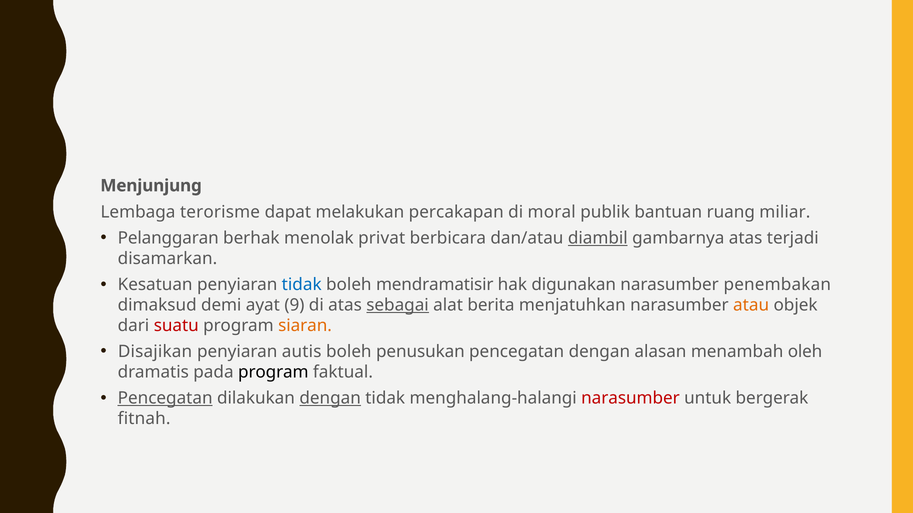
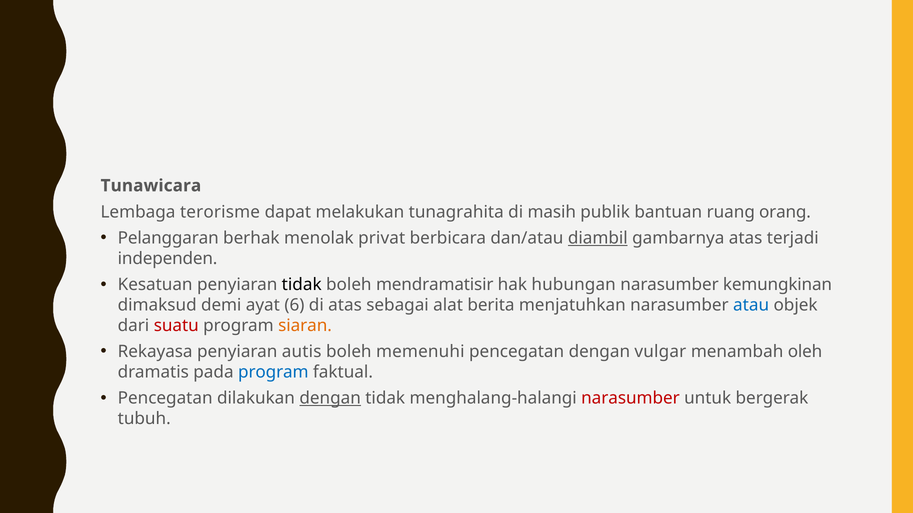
Menjunjung: Menjunjung -> Tunawicara (151, 186)
percakapan: percakapan -> tunagrahita (456, 212)
moral: moral -> masih (552, 212)
miliar: miliar -> orang (785, 212)
disamarkan: disamarkan -> independen (168, 259)
tidak colour: blue -> black (302, 285)
digunakan: digunakan -> hubungan (574, 285)
penembakan: penembakan -> kemungkinan (777, 285)
9: 9 -> 6 (294, 305)
sebagai underline: present -> none (398, 305)
atau colour: orange -> blue (751, 305)
Disajikan: Disajikan -> Rekayasa (155, 352)
penusukan: penusukan -> memenuhi (420, 352)
alasan: alasan -> vulgar (660, 352)
program colour: black -> blue (273, 372)
Pencegatan underline: present -> none (165, 399)
fitnah: fitnah -> tubuh (144, 419)
